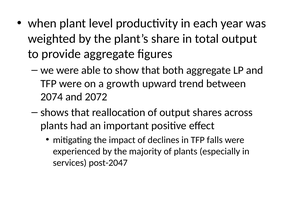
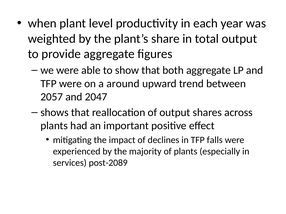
growth: growth -> around (123, 84)
2074: 2074 -> 2057 (52, 97)
2072: 2072 -> 2047 (96, 97)
post-2047: post-2047 -> post-2089 (108, 163)
